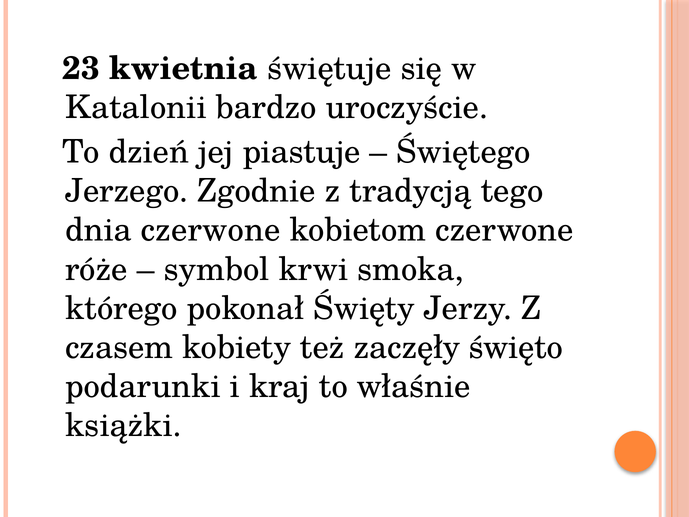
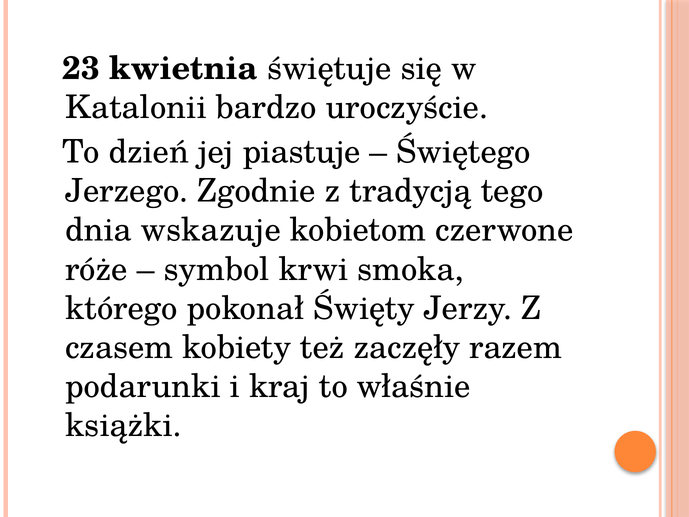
dnia czerwone: czerwone -> wskazuje (211, 230)
święto: święto -> razem (516, 347)
